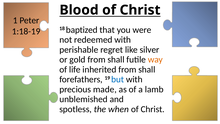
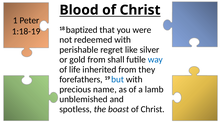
way colour: orange -> blue (155, 59)
inherited from shall: shall -> they (147, 69)
made: made -> name (105, 89)
when: when -> boast (119, 109)
